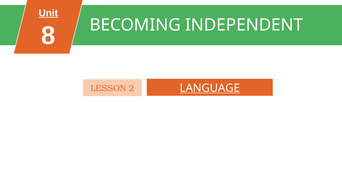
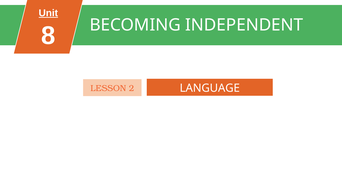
LANGUAGE underline: present -> none (210, 88)
